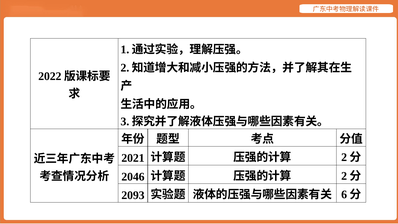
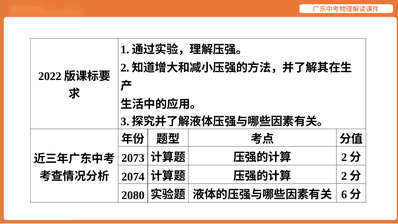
2021: 2021 -> 2073 (133, 158)
2046: 2046 -> 2074 (133, 177)
2093: 2093 -> 2080 (133, 195)
